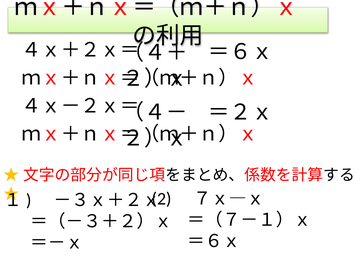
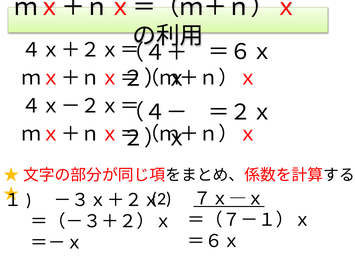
７ｘ―ｘ underline: none -> present (229, 199)
